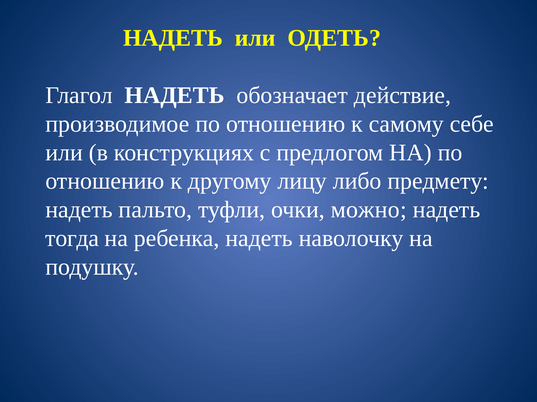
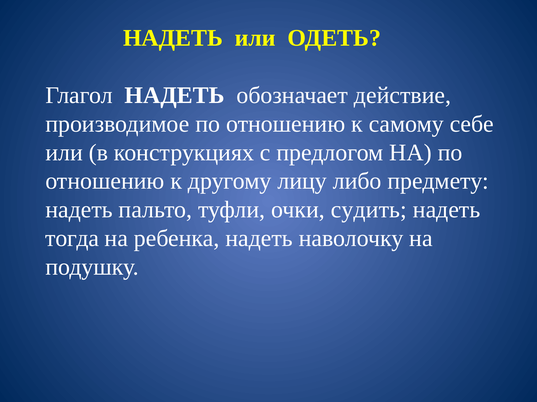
можно: можно -> судить (369, 210)
